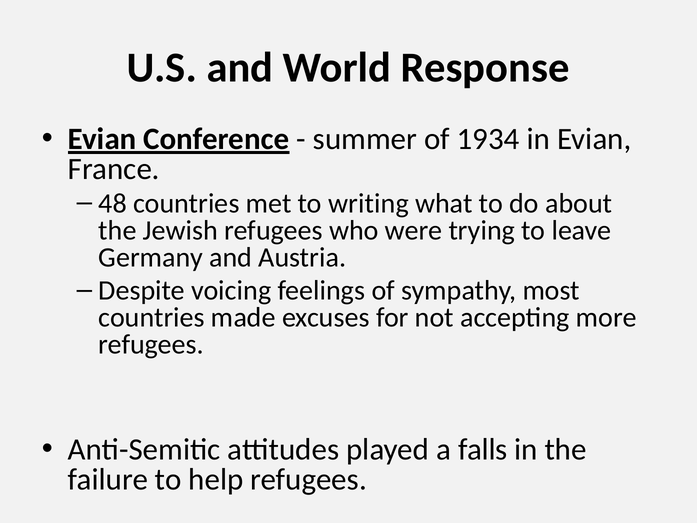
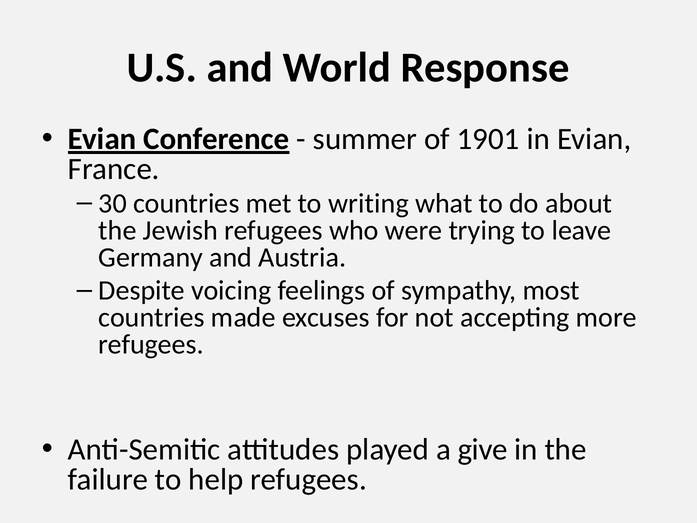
1934: 1934 -> 1901 (488, 139)
48: 48 -> 30 (113, 203)
falls: falls -> give (483, 449)
